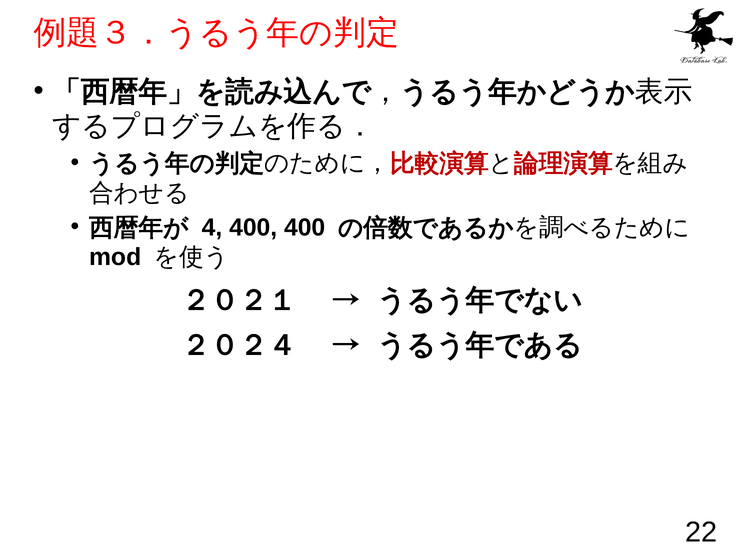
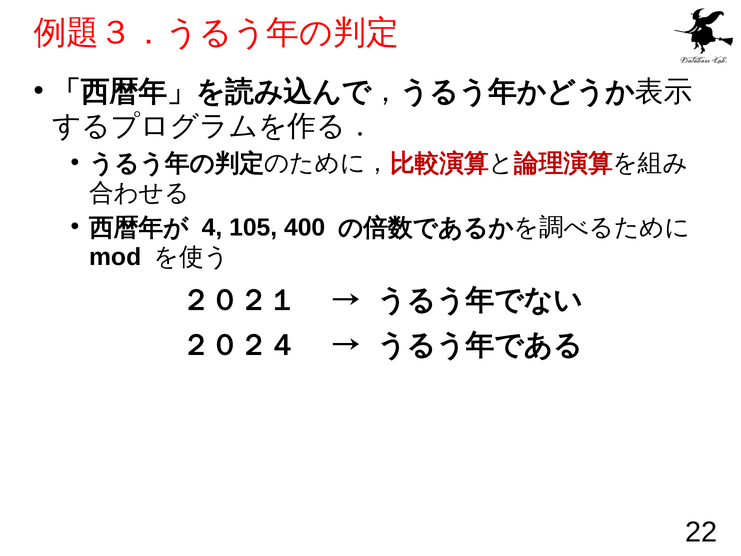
4 400: 400 -> 105 (253, 228)
